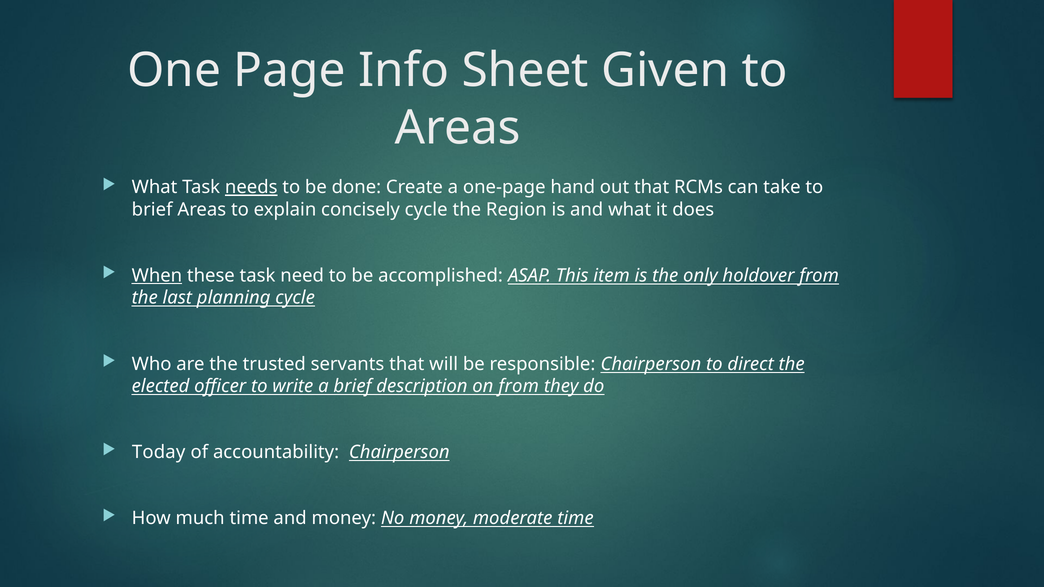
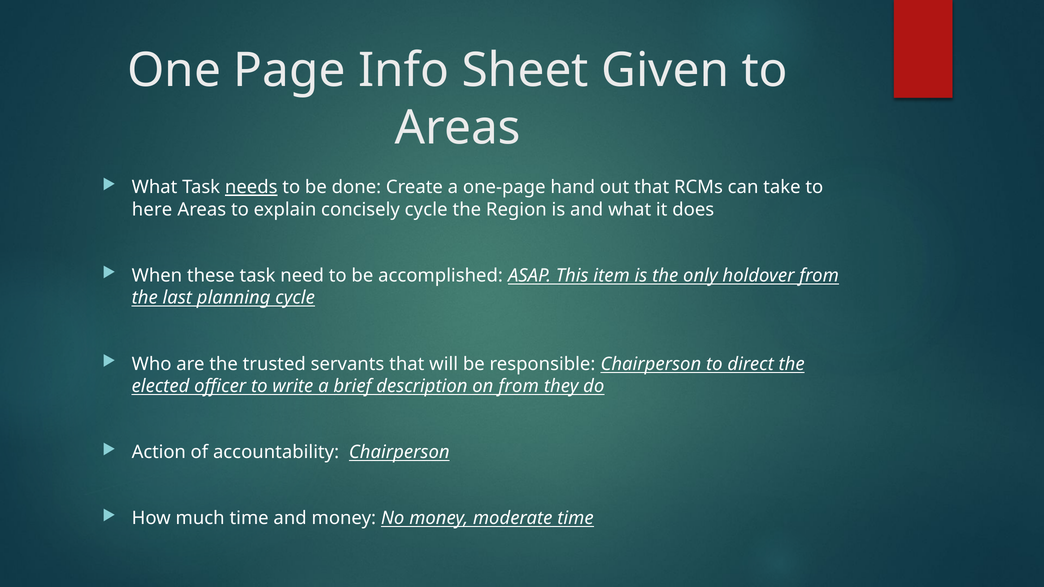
brief: brief -> here (152, 210)
When underline: present -> none (157, 276)
Today: Today -> Action (159, 452)
